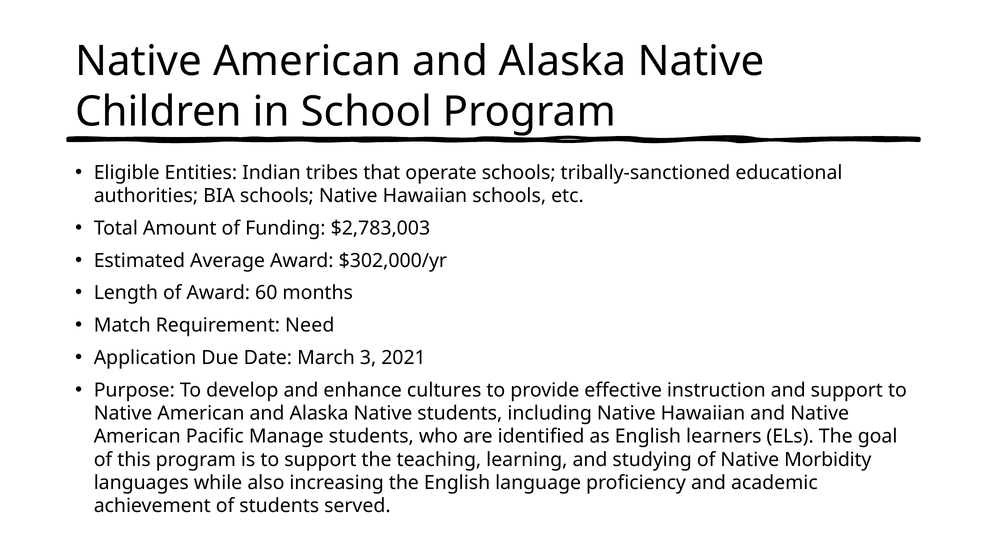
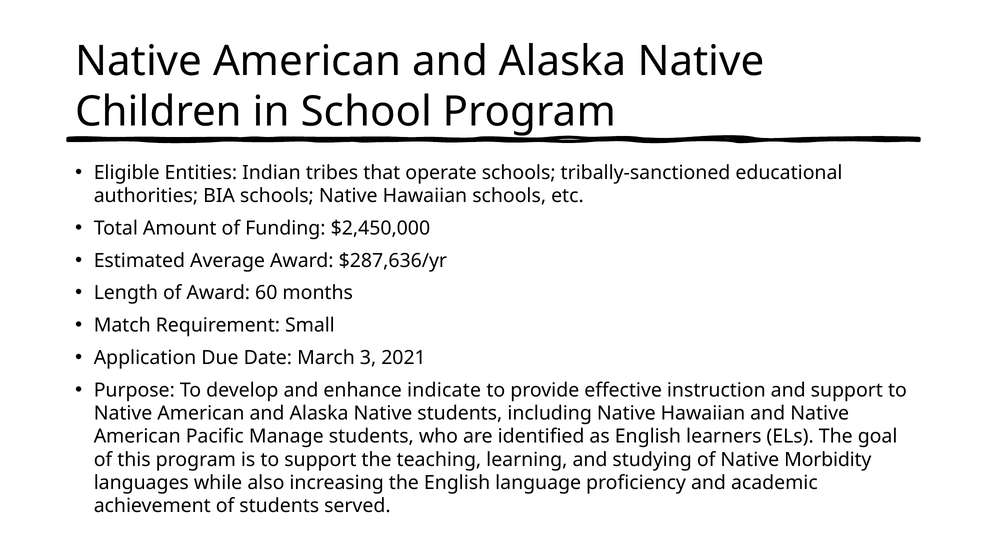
$2,783,003: $2,783,003 -> $2,450,000 (380, 228)
$302,000/yr: $302,000/yr -> $287,636/yr (393, 261)
Need: Need -> Small (310, 325)
cultures: cultures -> indicate (444, 390)
